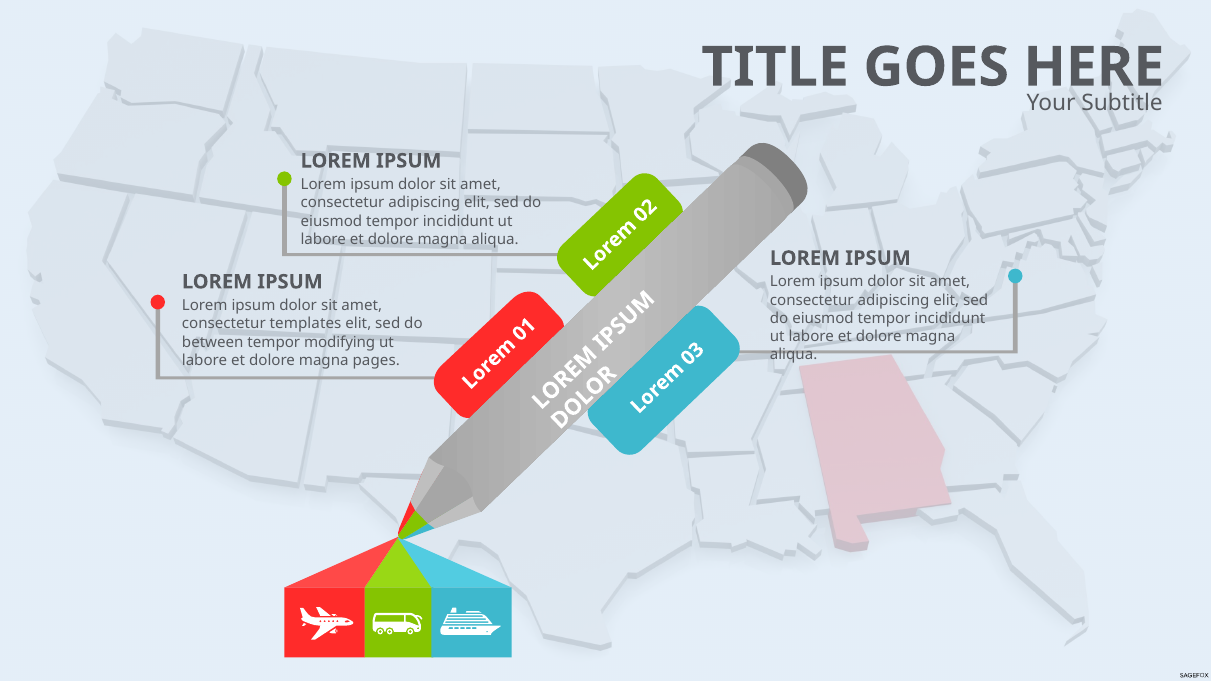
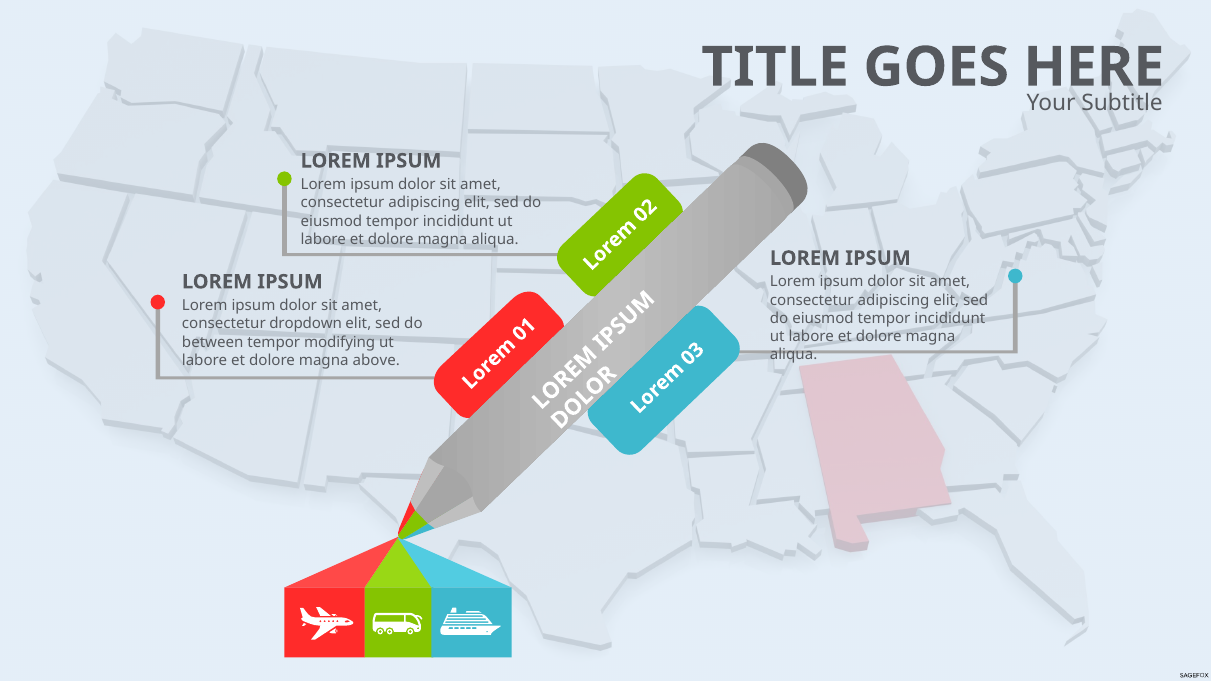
templates: templates -> dropdown (306, 324)
pages: pages -> above (376, 360)
